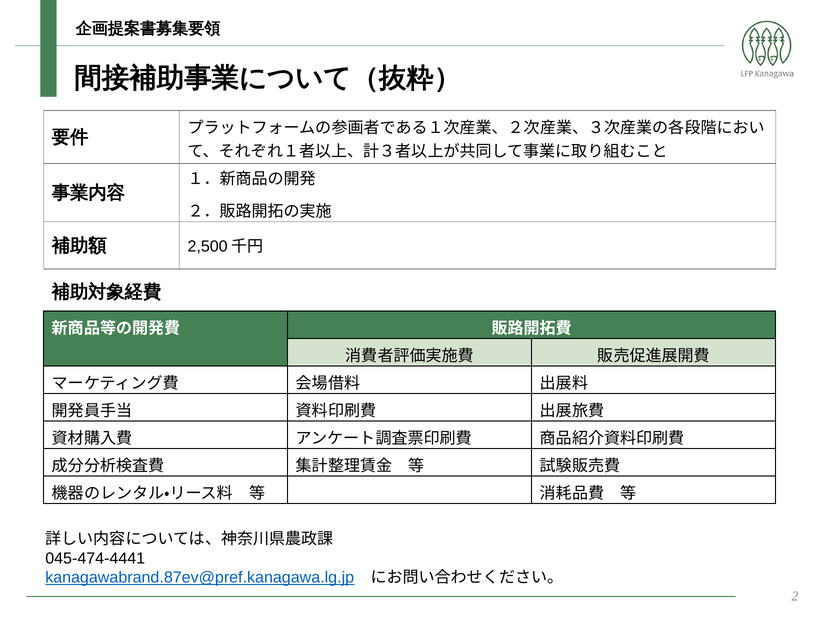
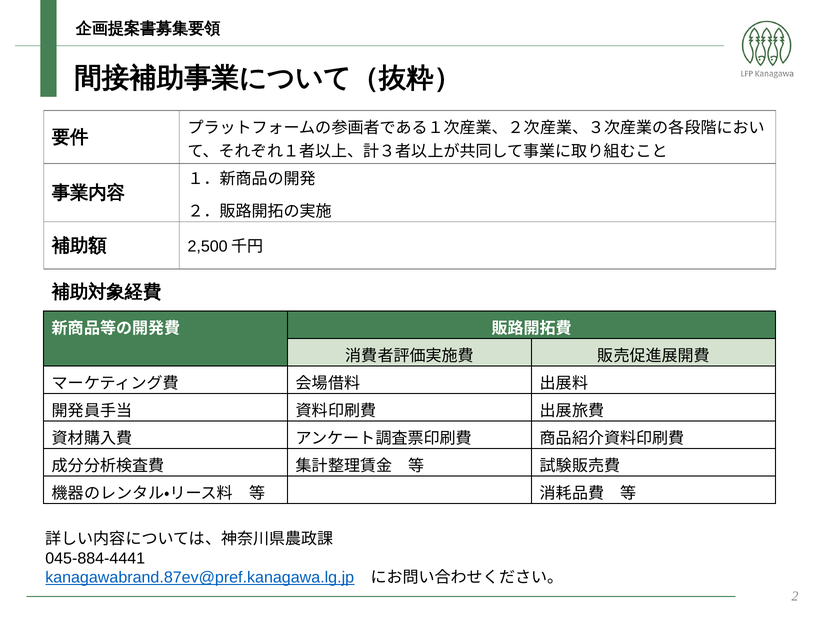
045-474-4441: 045-474-4441 -> 045-884-4441 (95, 558)
